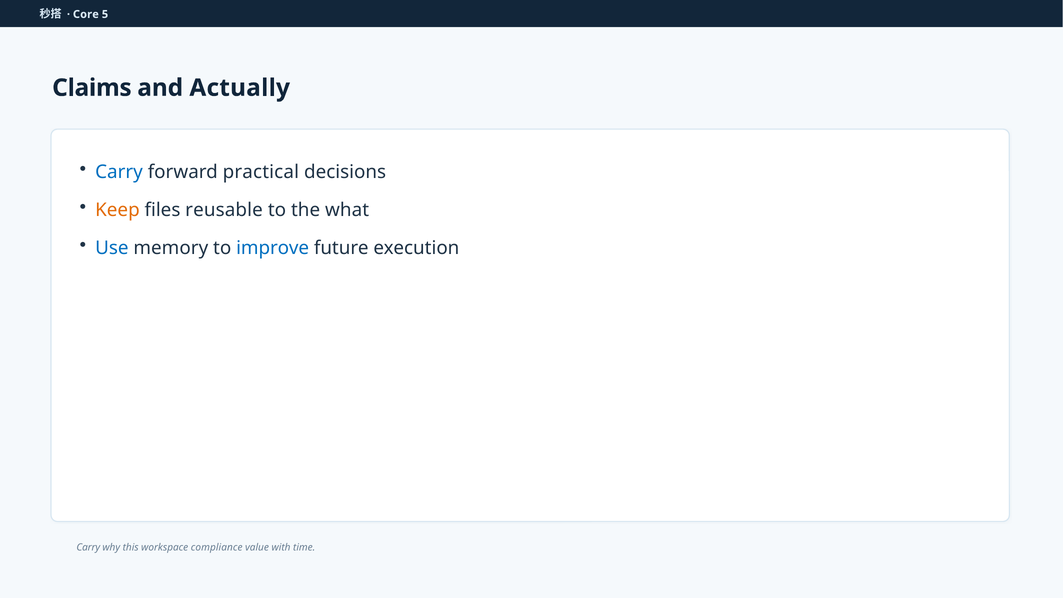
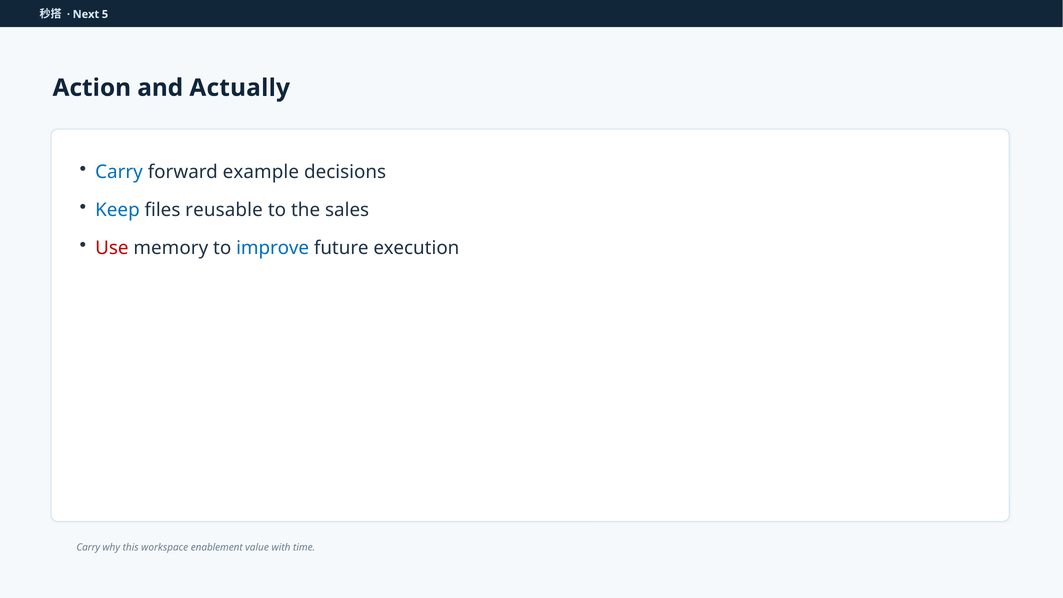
Core: Core -> Next (86, 14)
Claims: Claims -> Action (92, 88)
practical: practical -> example (261, 172)
Keep colour: orange -> blue (117, 210)
what: what -> sales (347, 210)
Use colour: blue -> red (112, 248)
compliance: compliance -> enablement (217, 548)
